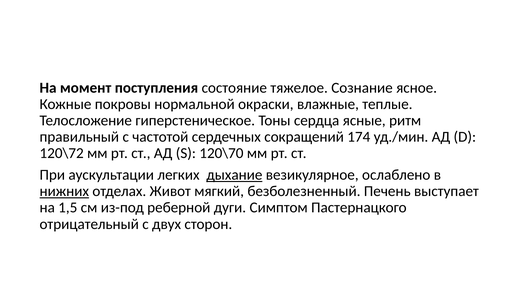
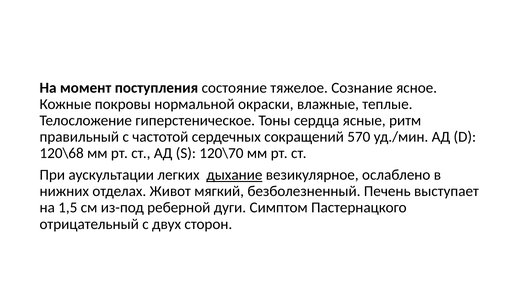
174: 174 -> 570 (359, 137)
120\72: 120\72 -> 120\68 (62, 153)
нижних underline: present -> none (64, 191)
